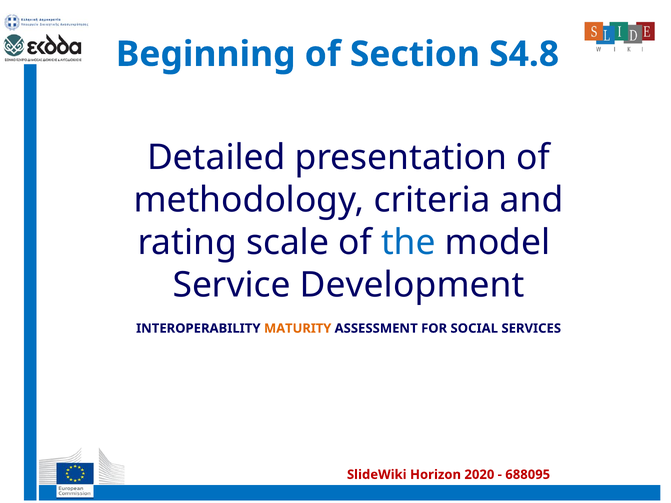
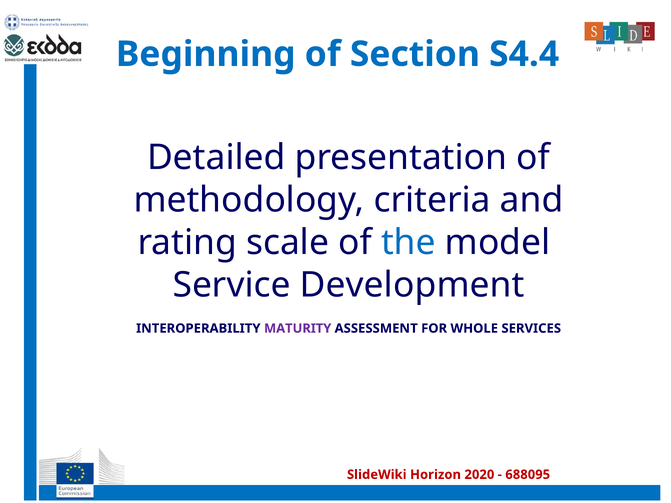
S4.8: S4.8 -> S4.4 (524, 54)
MATURITY colour: orange -> purple (298, 329)
SOCIAL: SOCIAL -> WHOLE (474, 329)
